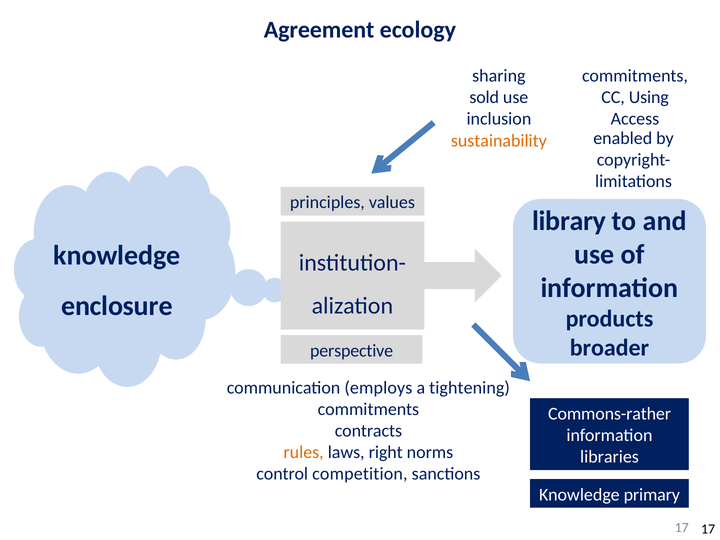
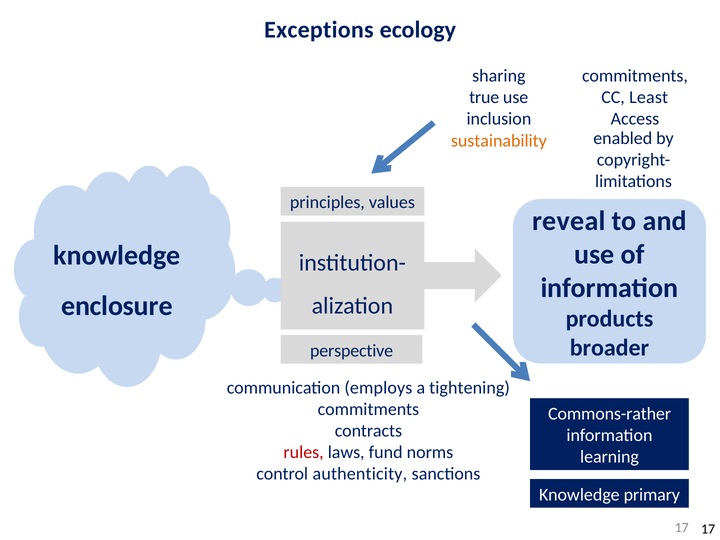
Agreement: Agreement -> Exceptions (319, 30)
sold: sold -> true (484, 97)
Using: Using -> Least (649, 97)
library: library -> reveal (569, 221)
rules colour: orange -> red (304, 452)
right: right -> fund (386, 452)
libraries: libraries -> learning (610, 457)
competition: competition -> authenticity (360, 474)
